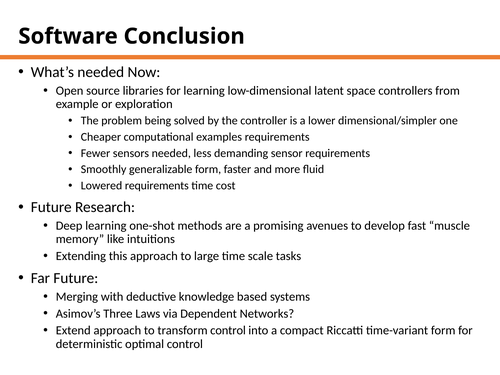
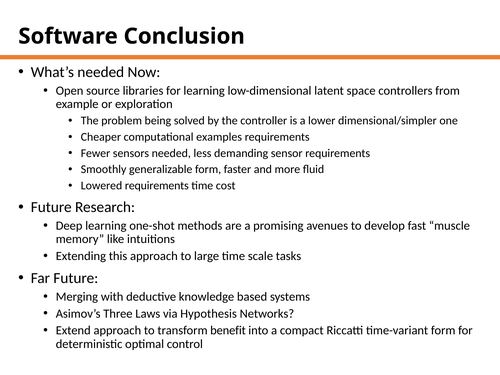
Dependent: Dependent -> Hypothesis (209, 314)
transform control: control -> benefit (228, 331)
